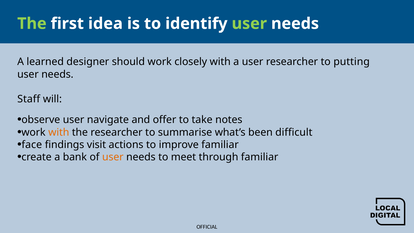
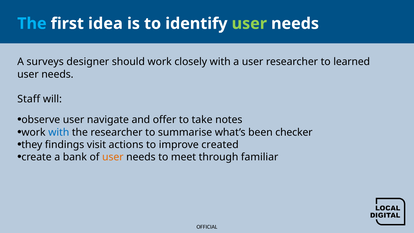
The colour: light green -> light blue (32, 24)
learned: learned -> surveys (45, 62)
putting: putting -> learned (352, 62)
with colour: orange -> blue (59, 132)
difficult: difficult -> checker (294, 132)
face: face -> they (32, 145)
improve familiar: familiar -> created (220, 145)
